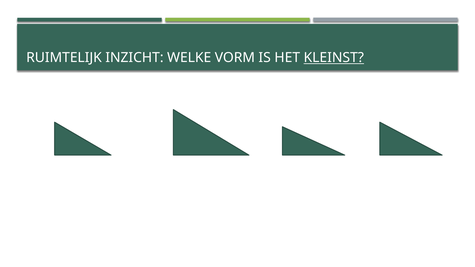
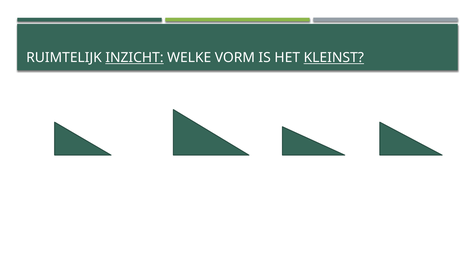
INZICHT underline: none -> present (134, 58)
